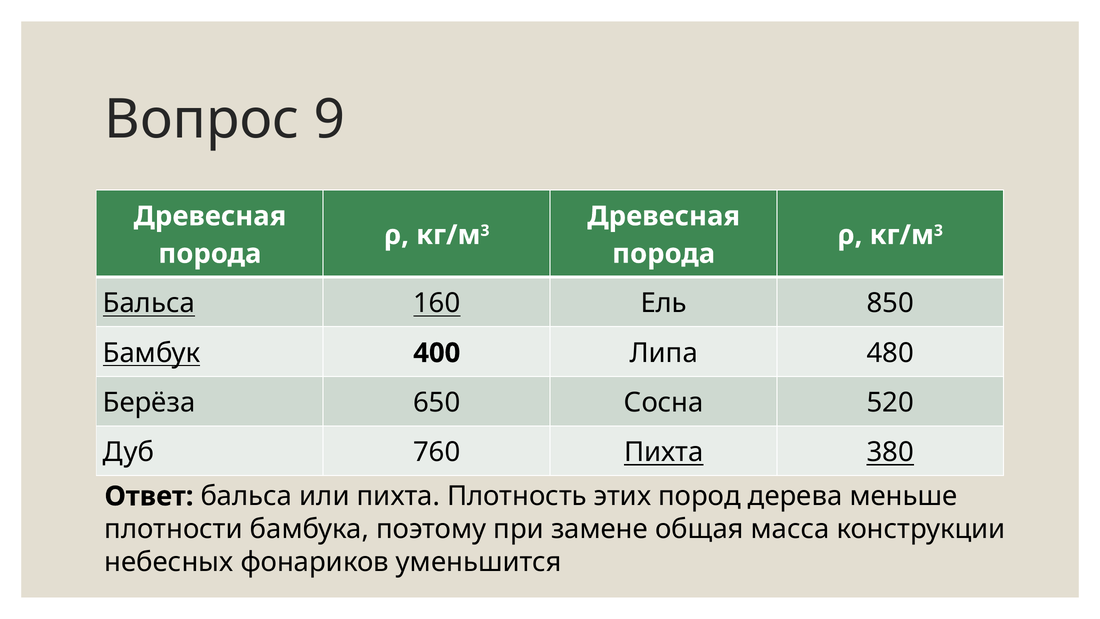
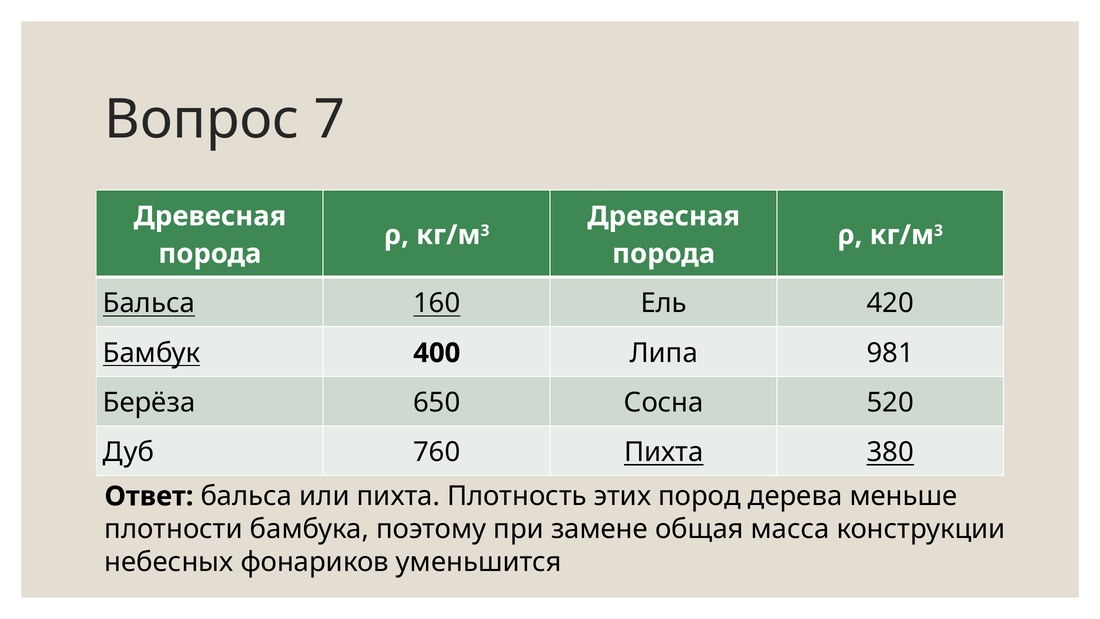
9: 9 -> 7 (329, 120)
850: 850 -> 420 (890, 303)
480: 480 -> 981 (890, 353)
